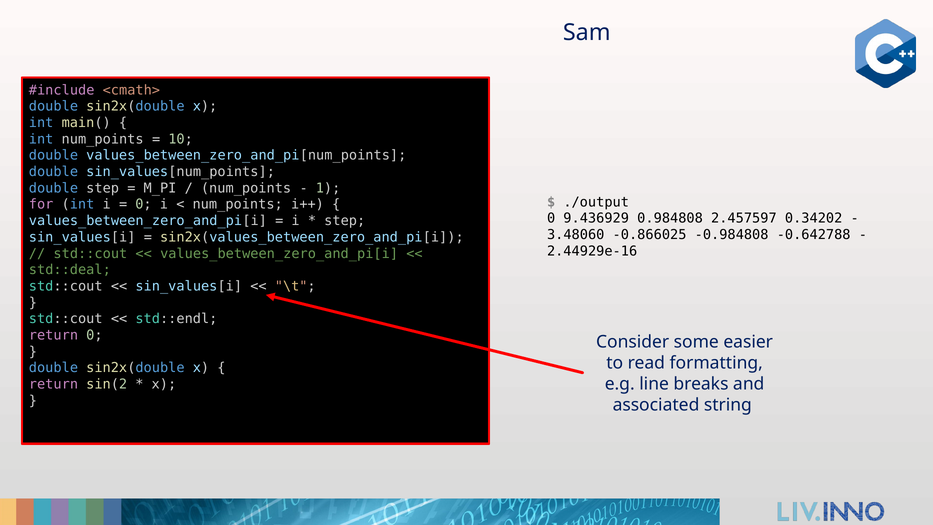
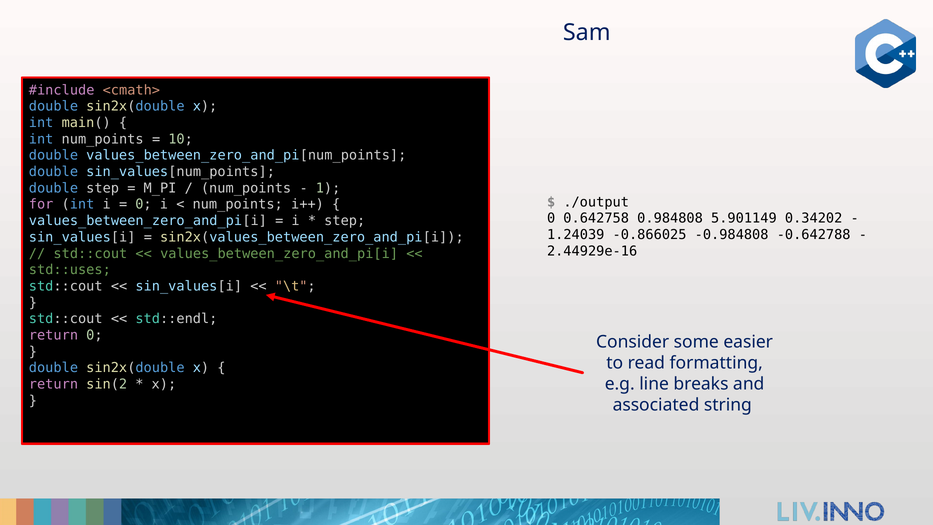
9.436929: 9.436929 -> 0.642758 (596, 218)
2.457597: 2.457597 -> 5.901149 (744, 218)
3.48060: 3.48060 -> 1.24039 (576, 235)
std::deal: std::deal -> std::uses (70, 270)
